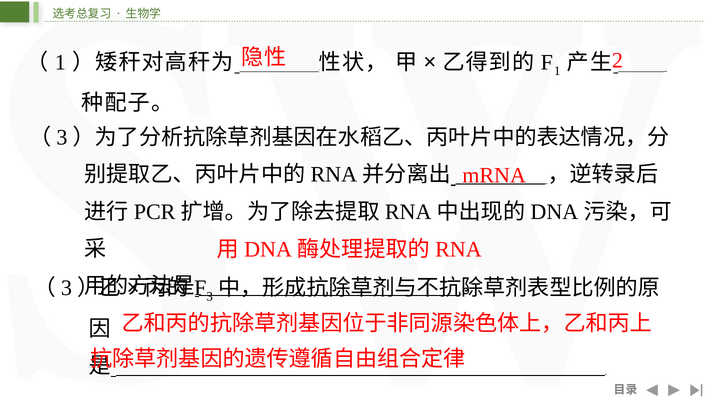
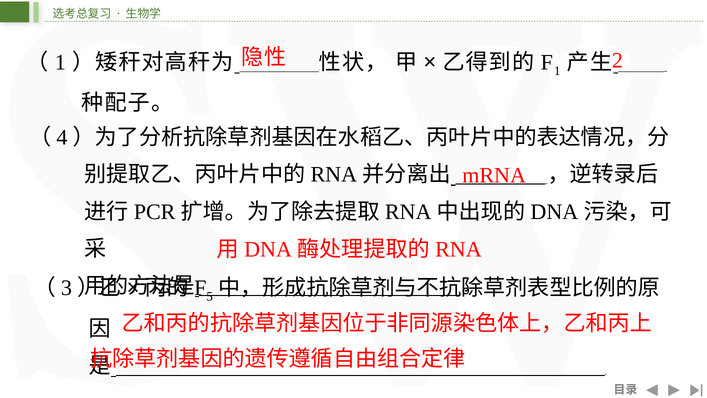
3: 3 -> 4 (62, 137)
3: 3 -> 5 (210, 296)
